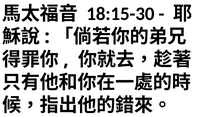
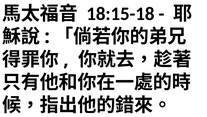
18:15-30: 18:15-30 -> 18:15-18 (120, 14)
